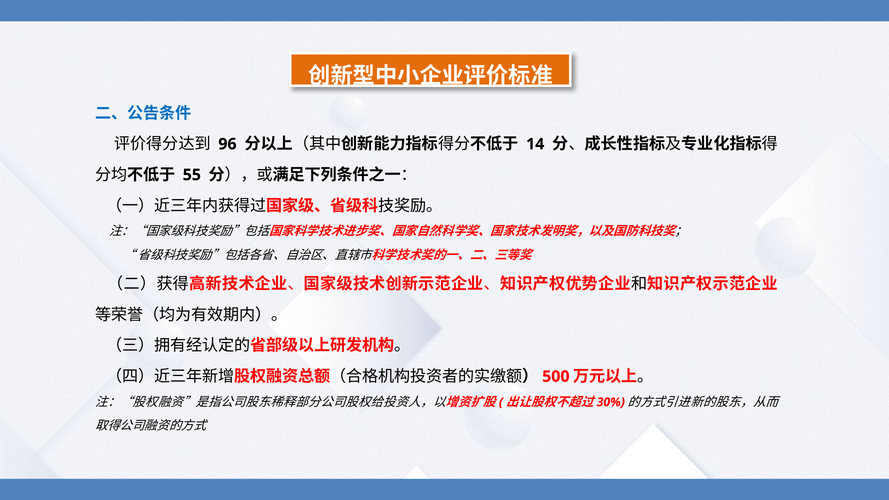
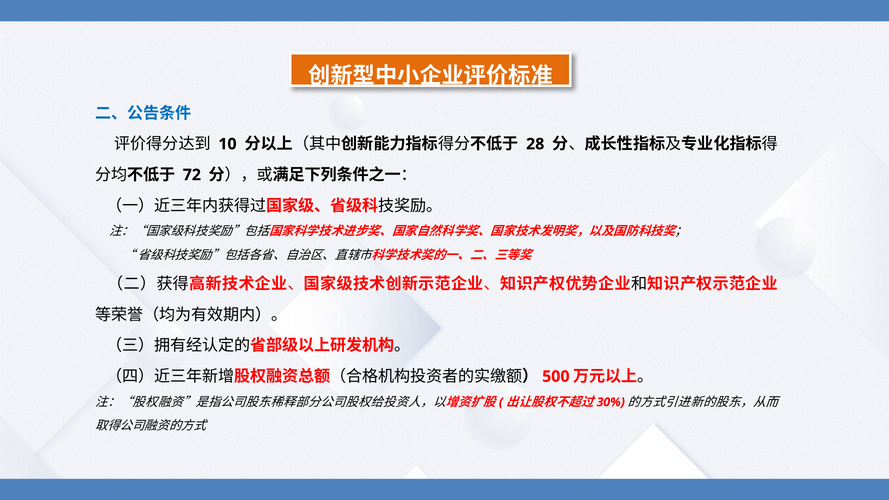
96: 96 -> 10 (227, 144)
14: 14 -> 28 (535, 144)
55: 55 -> 72 (192, 175)
